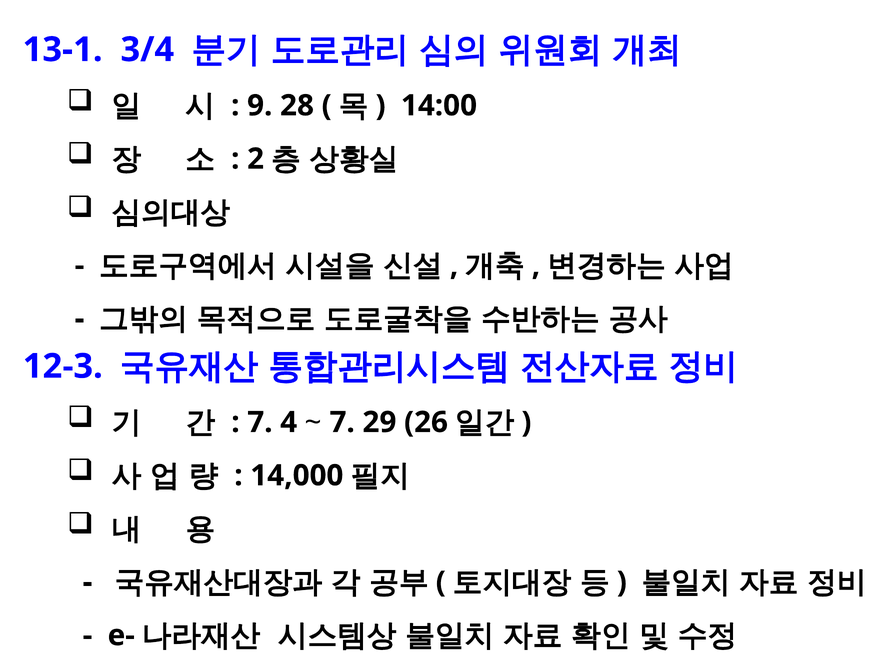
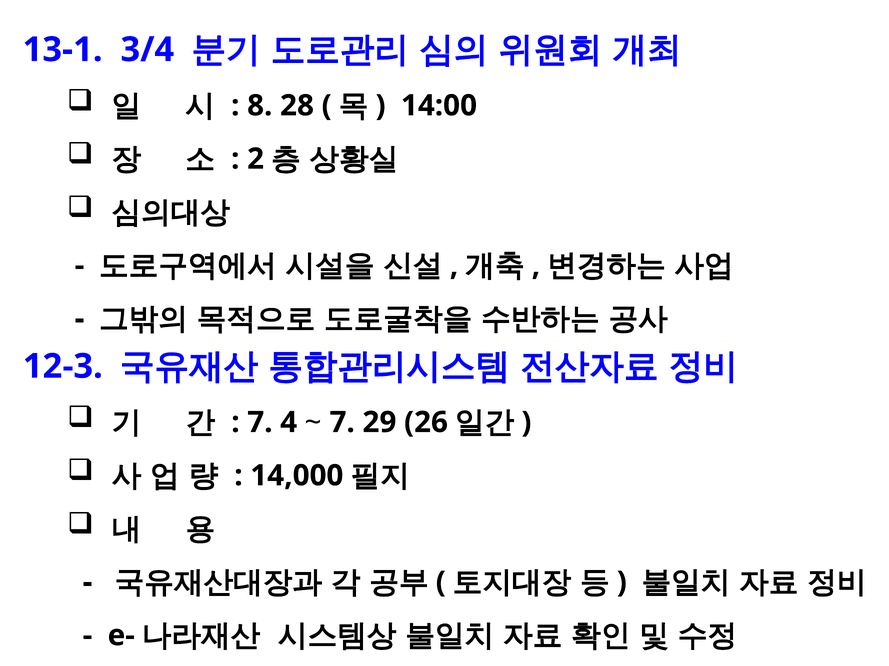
9: 9 -> 8 (260, 106)
